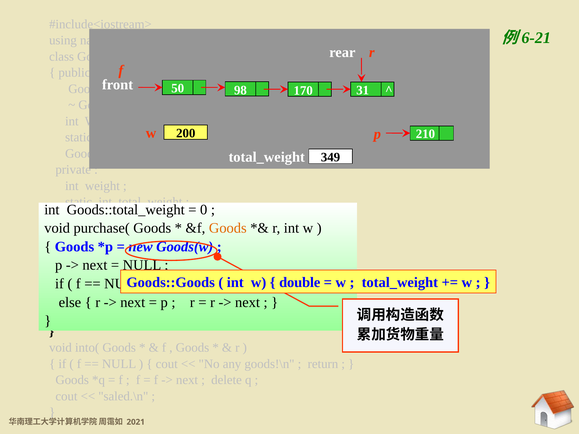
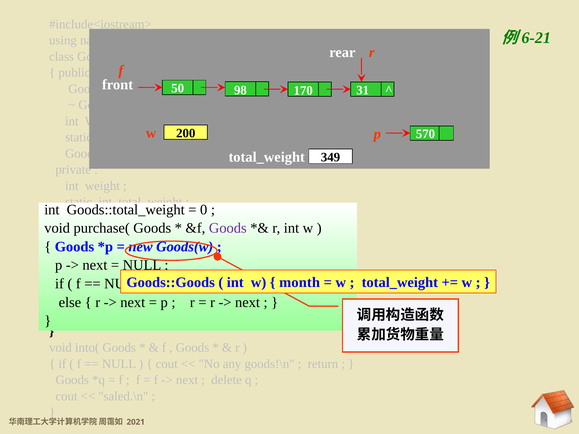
210: 210 -> 570 (425, 134)
Goods colour: orange -> purple (228, 228)
double: double -> month (300, 283)
